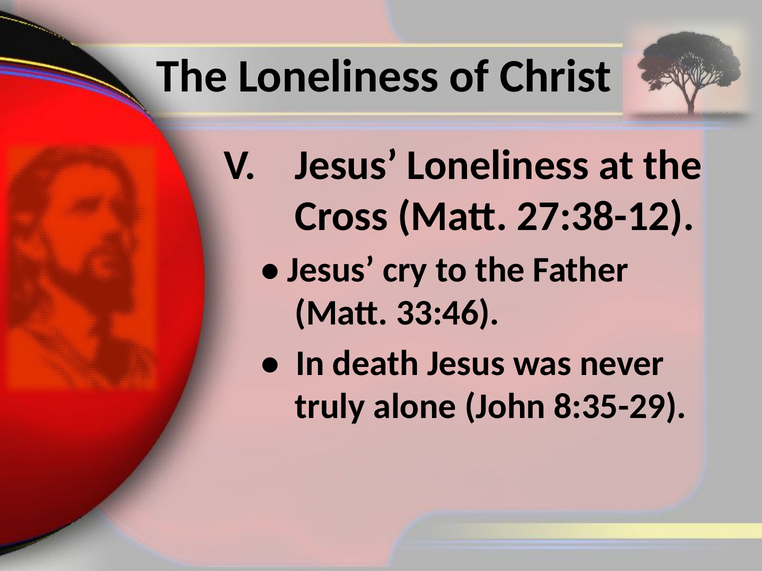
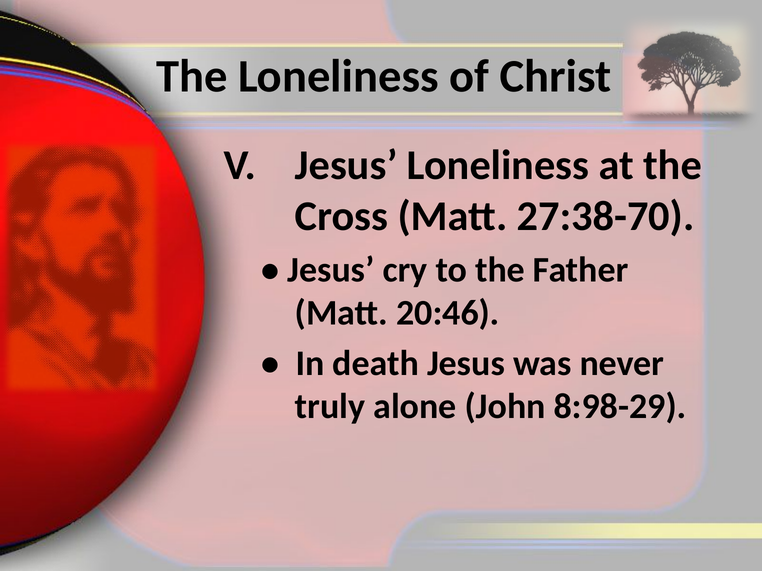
27:38-12: 27:38-12 -> 27:38-70 (606, 216)
33:46: 33:46 -> 20:46 (448, 313)
8:35-29: 8:35-29 -> 8:98-29 (620, 407)
